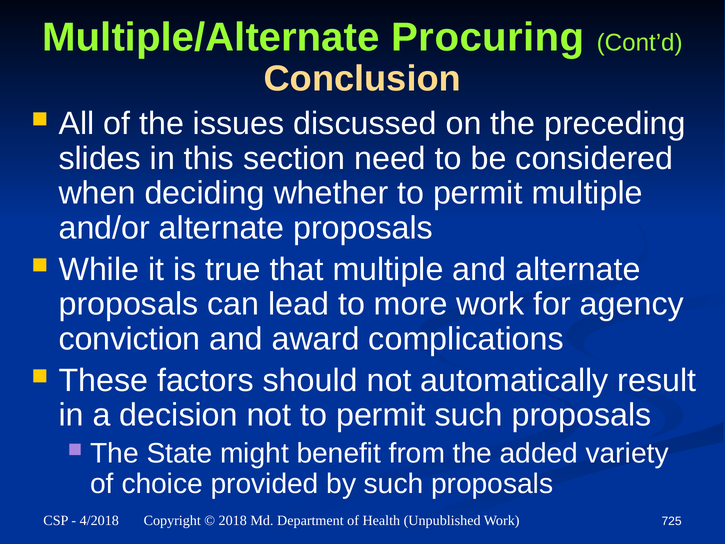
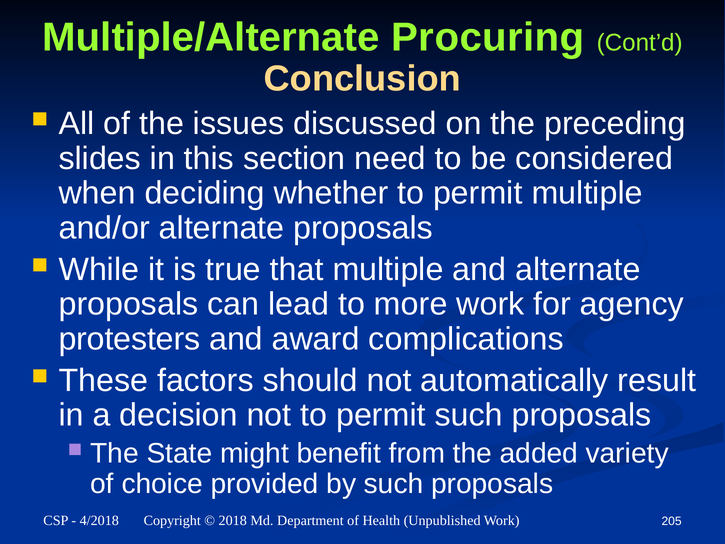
conviction: conviction -> protesters (129, 339)
725: 725 -> 205 (672, 521)
